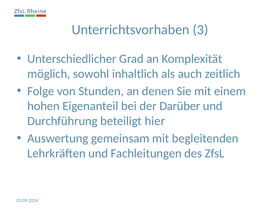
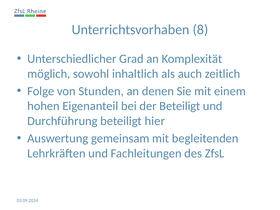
3: 3 -> 8 (200, 30)
der Darüber: Darüber -> Beteiligt (180, 106)
